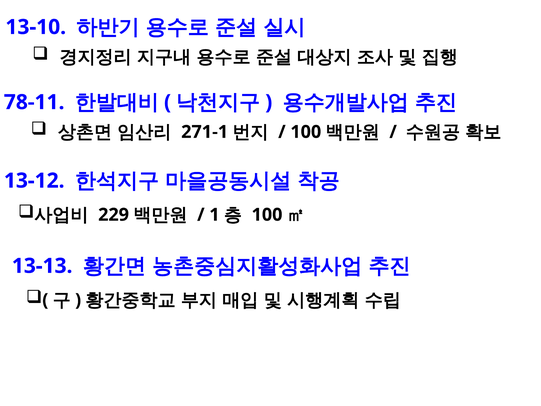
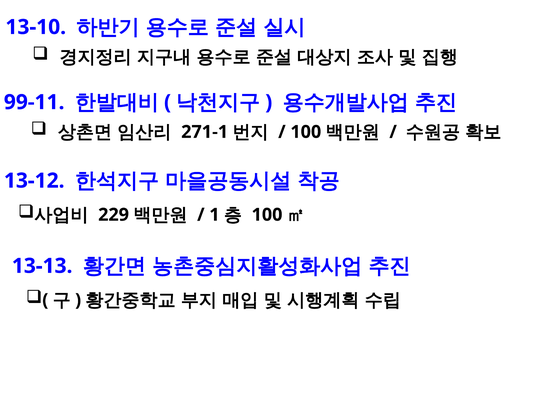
78-11: 78-11 -> 99-11 (34, 102)
